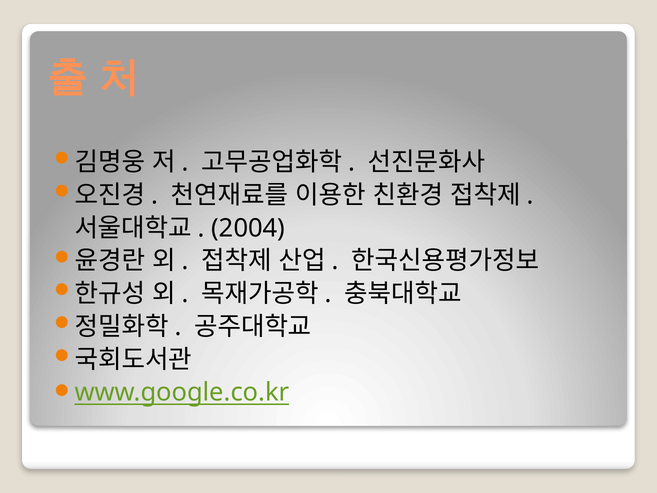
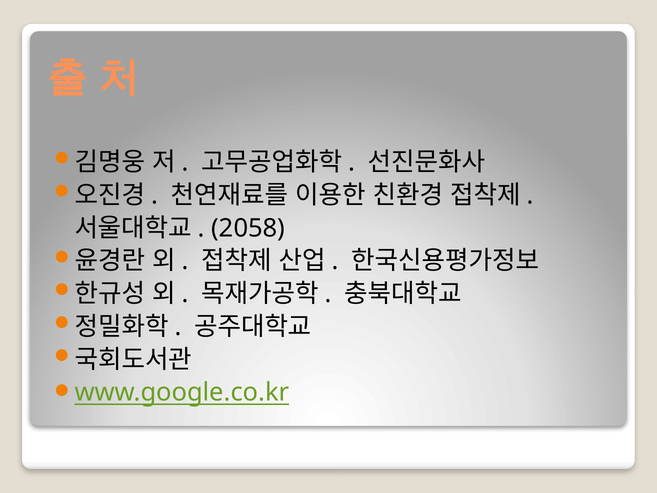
2004: 2004 -> 2058 (248, 228)
